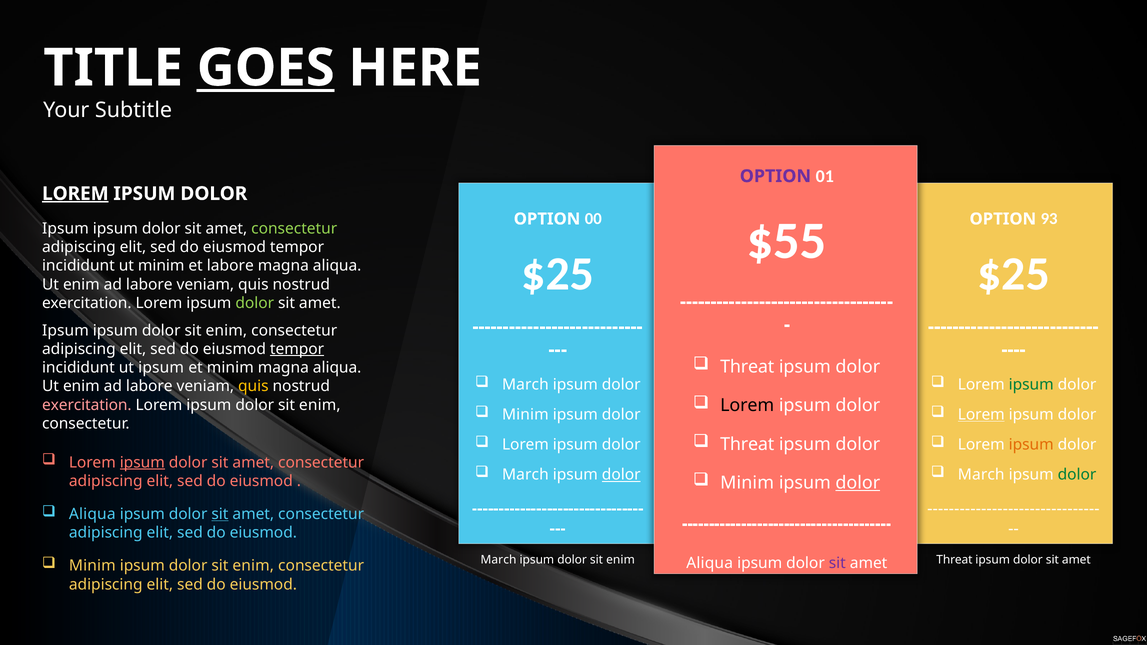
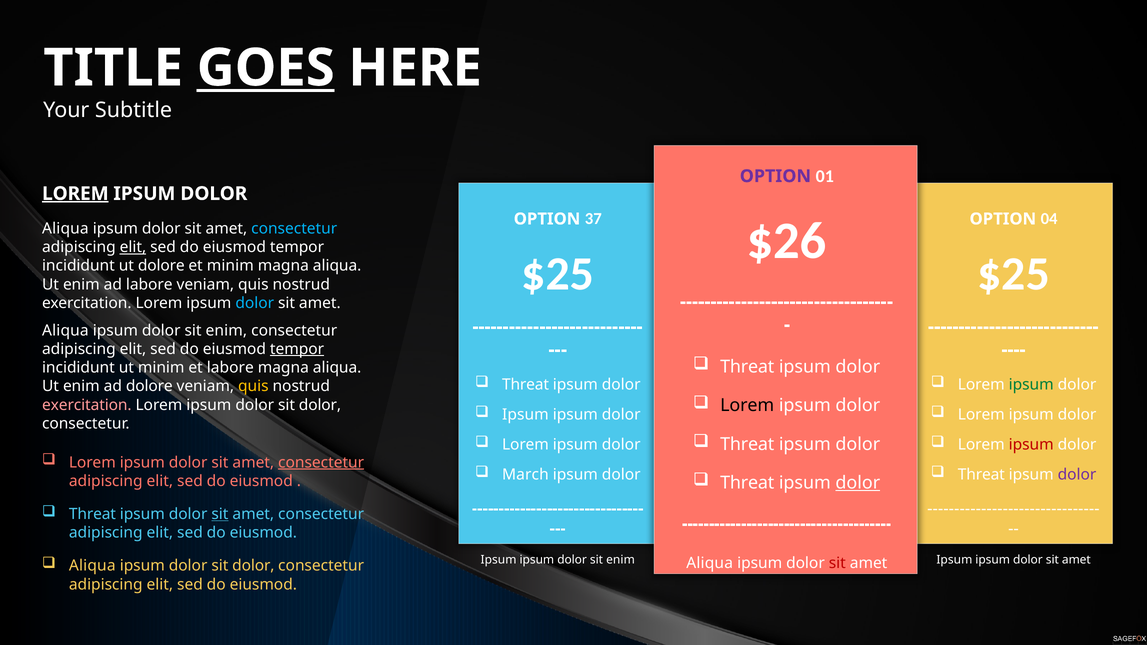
00: 00 -> 37 (593, 219)
93: 93 -> 04 (1049, 219)
$55: $55 -> $26 (787, 241)
Ipsum: Ipsum -> Aliqua (65, 229)
consectetur colour: light green -> light blue (294, 229)
elit underline: none -> present (133, 247)
ut minim: minim -> dolore (161, 266)
et labore: labore -> minim (230, 266)
dolor colour: light green -> light blue (255, 303)
Ipsum: Ipsum -> Aliqua (65, 330)
ut ipsum: ipsum -> minim (161, 368)
et minim: minim -> labore (230, 368)
March: March -> Threat (526, 385)
labore: labore -> dolore (149, 386)
enim: enim -> dolor (320, 405)
Minim: Minim -> Ipsum (525, 415)
Lorem underline: present -> none (981, 415)
ipsum colour: orange -> red (1031, 445)
ipsum underline: present -> none (142, 463)
consectetur underline: none -> present (321, 463)
dolor underline: present -> none (621, 475)
March: March -> Threat (981, 475)
dolor colour: green -> purple (1077, 475)
Minim: Minim -> Threat (747, 483)
Aliqua: Aliqua -> Threat (92, 514)
March: March -> Ipsum (499, 560)
Threat: Threat -> Ipsum (954, 560)
Minim: Minim -> Aliqua (92, 566)
enim: enim -> dolor (253, 566)
sit colour: purple -> red (837, 563)
